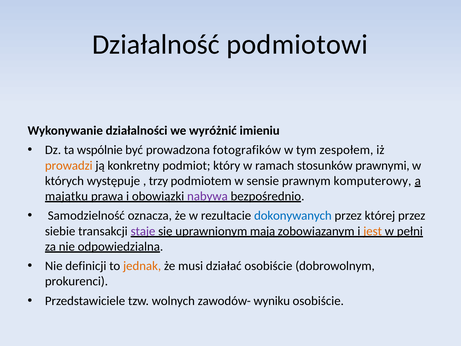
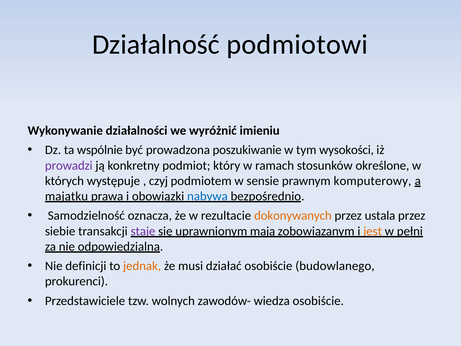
fotografików: fotografików -> poszukiwanie (247, 150)
zespołem: zespołem -> wysokości (347, 150)
prowadzi colour: orange -> purple (69, 165)
prawnymi: prawnymi -> określone (382, 165)
trzy: trzy -> czyj (158, 181)
nabywa colour: purple -> blue (207, 196)
dokonywanych colour: blue -> orange (293, 216)
której: której -> ustala (380, 216)
dobrowolnym: dobrowolnym -> budowlanego (335, 266)
wyniku: wyniku -> wiedza (272, 301)
